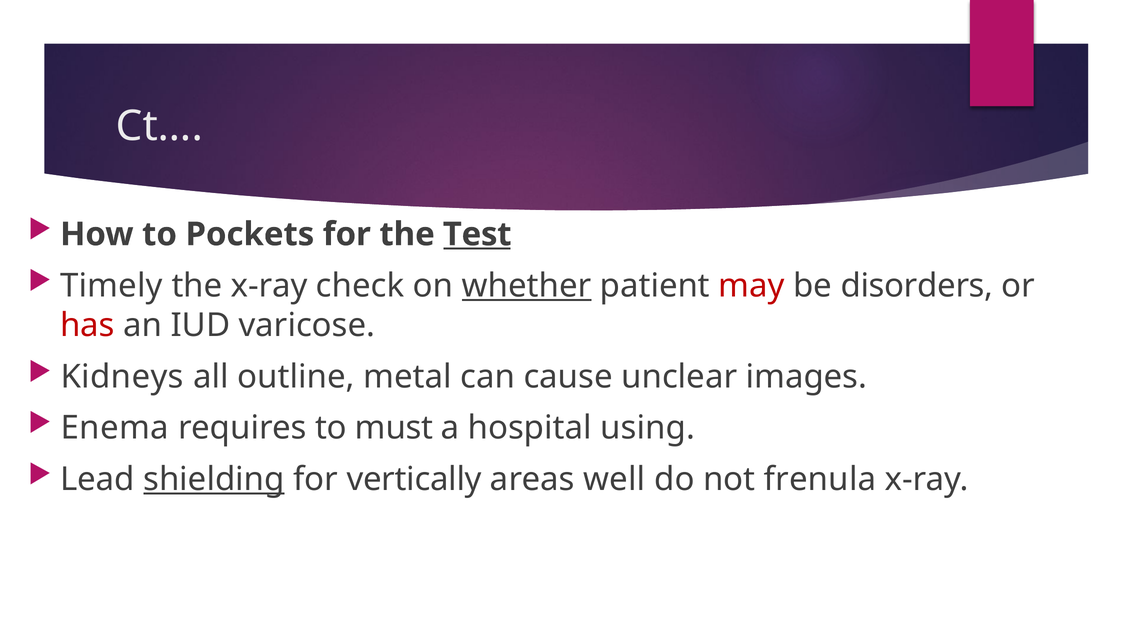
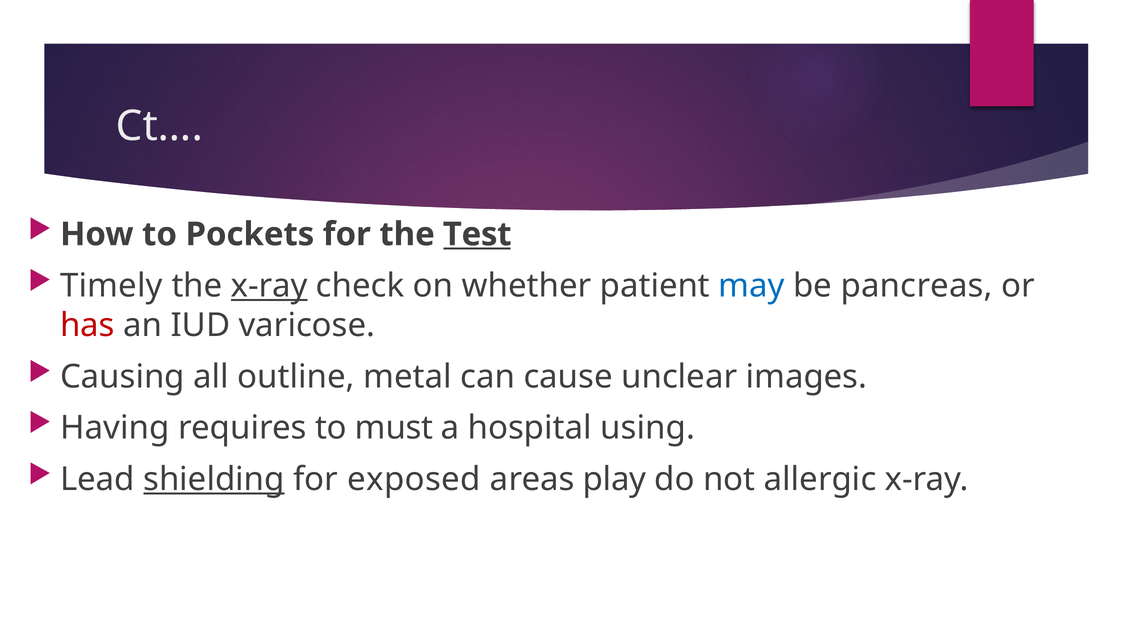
x-ray underline: none -> present (269, 286)
whether underline: present -> none (527, 286)
may colour: red -> blue (752, 286)
disorders: disorders -> pancreas (917, 286)
Kidneys: Kidneys -> Causing (122, 377)
Enema: Enema -> Having (115, 428)
vertically: vertically -> exposed (414, 480)
well: well -> play (615, 480)
frenula: frenula -> allergic (820, 480)
